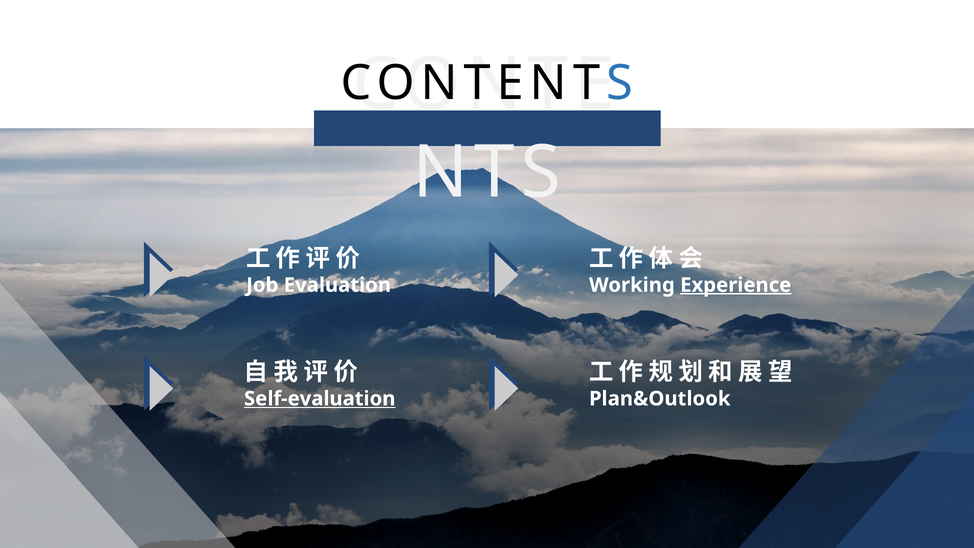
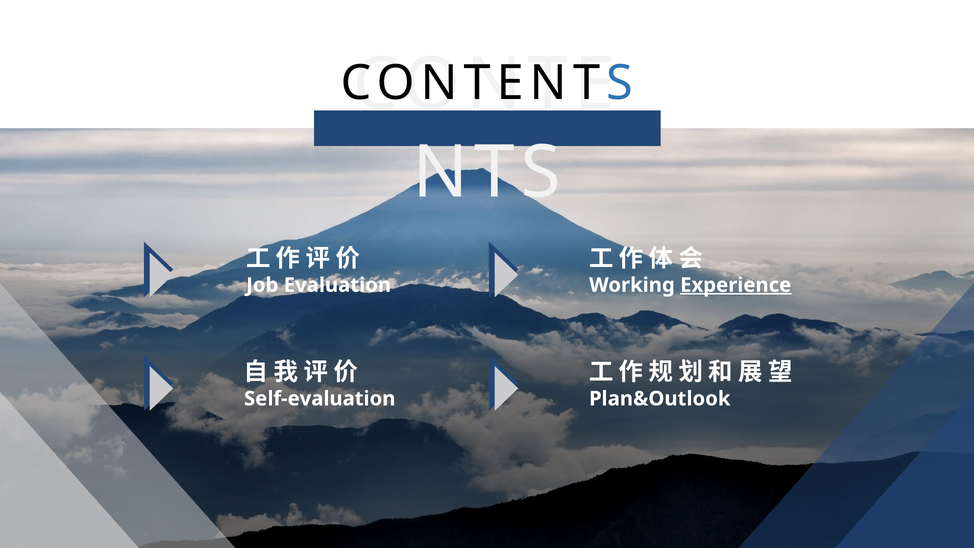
Self-evaluation underline: present -> none (320, 399)
